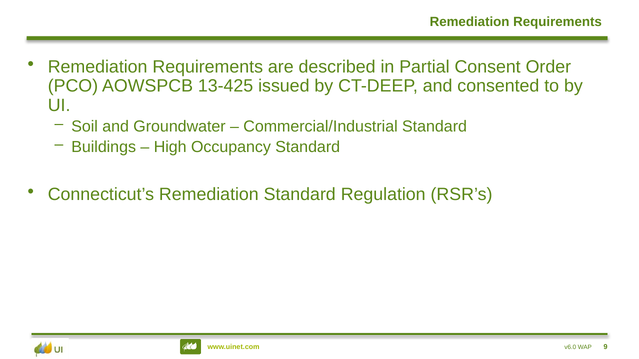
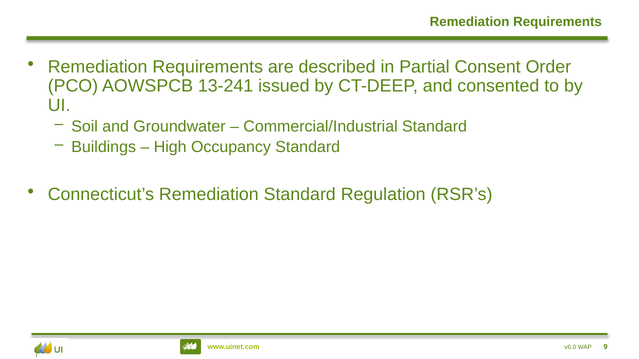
13-425: 13-425 -> 13-241 (226, 86)
